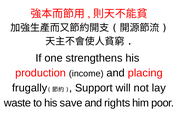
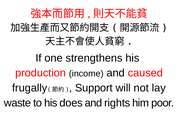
placing: placing -> caused (145, 73)
save: save -> does (71, 103)
